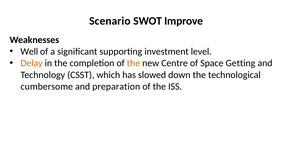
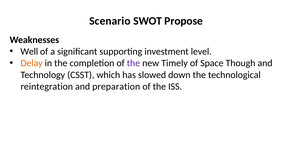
Improve: Improve -> Propose (184, 21)
the colour: orange -> purple (133, 63)
Centre: Centre -> Timely (175, 63)
Getting: Getting -> Though (241, 63)
cumbersome: cumbersome -> reintegration (47, 87)
